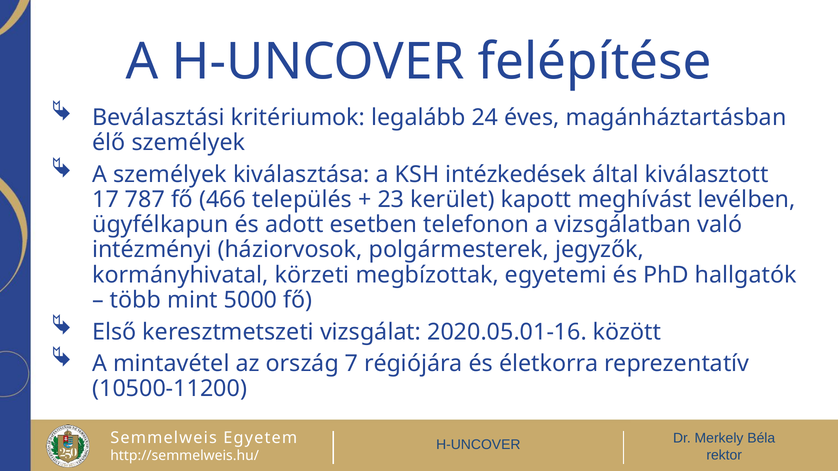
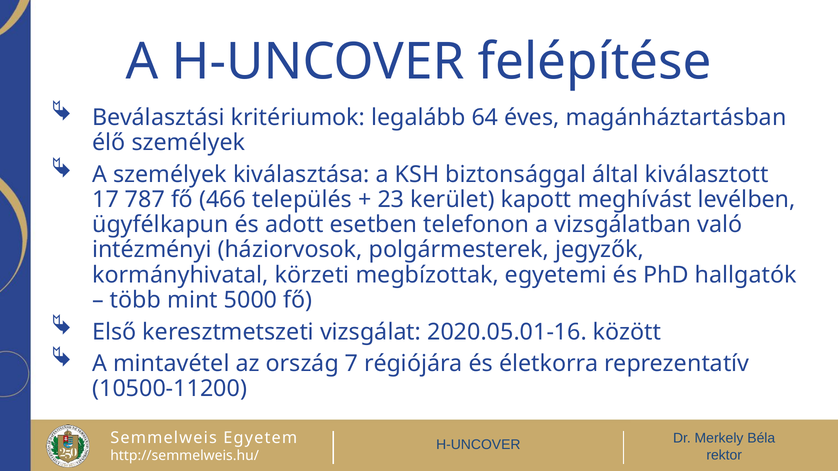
24: 24 -> 64 (485, 118)
intézkedések: intézkedések -> biztonsággal (516, 175)
